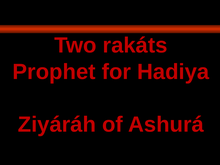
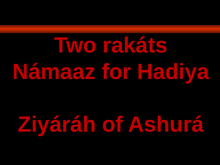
Prophet: Prophet -> Námaaz (54, 72)
